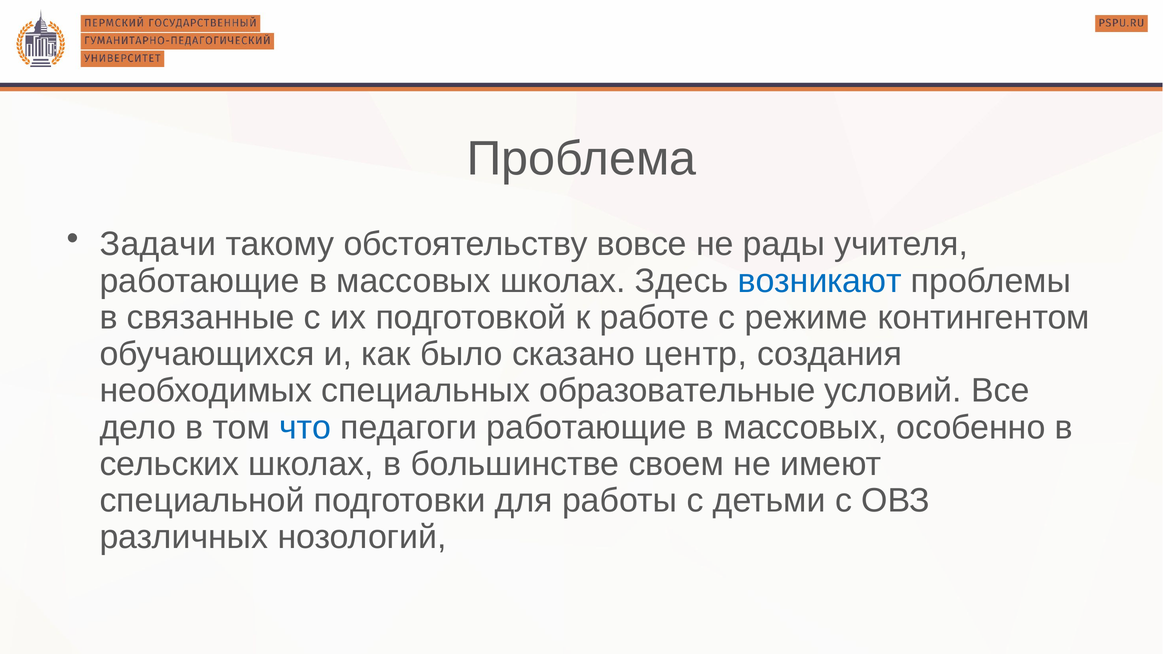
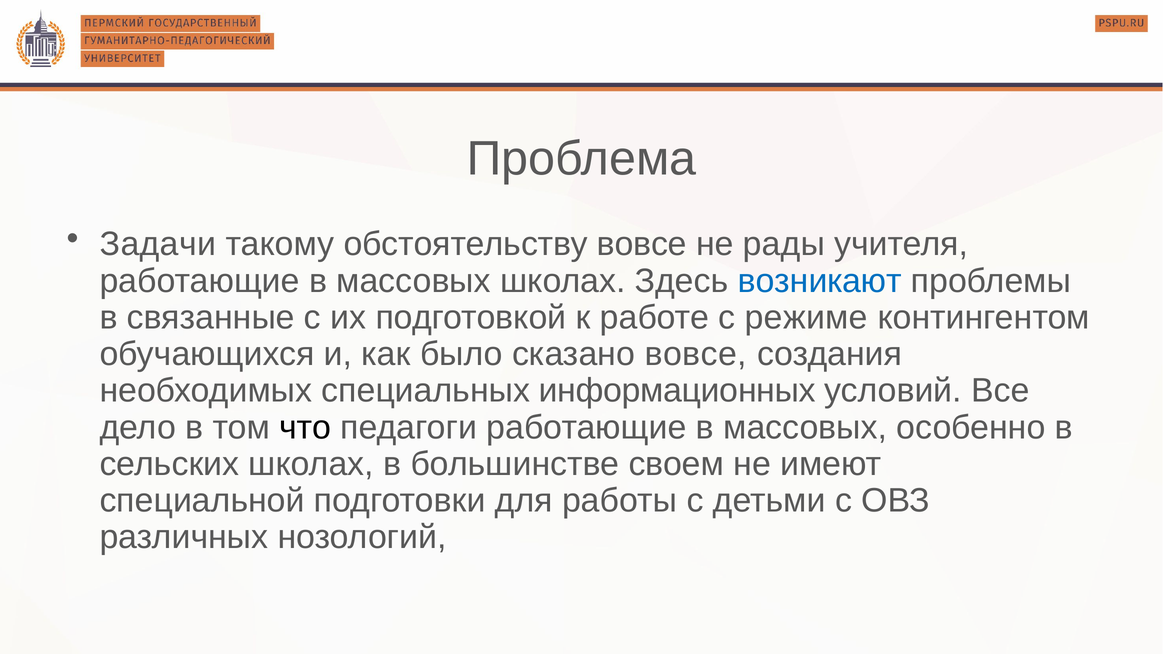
сказано центр: центр -> вовсе (696, 354)
образовательные: образовательные -> информационных (677, 391)
что colour: blue -> black (305, 428)
